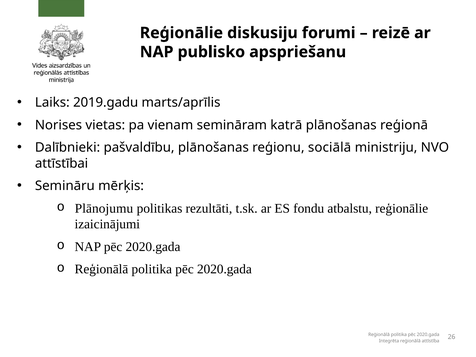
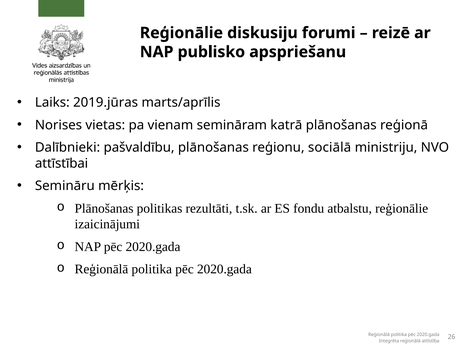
2019.gadu: 2019.gadu -> 2019.jūras (106, 103)
Plānojumu: Plānojumu -> Plānošanas (104, 208)
